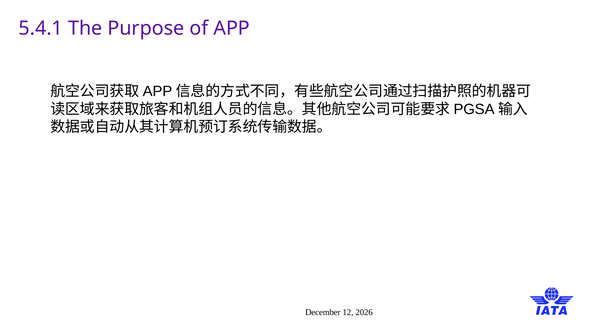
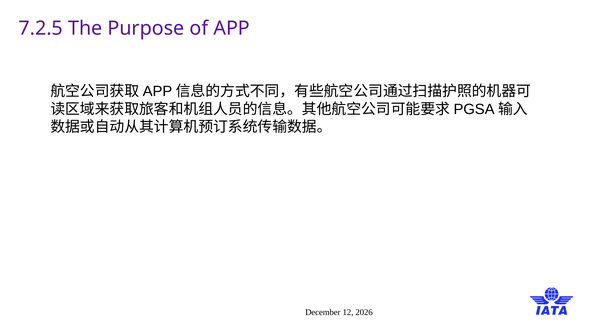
5.4.1: 5.4.1 -> 7.2.5 (41, 28)
